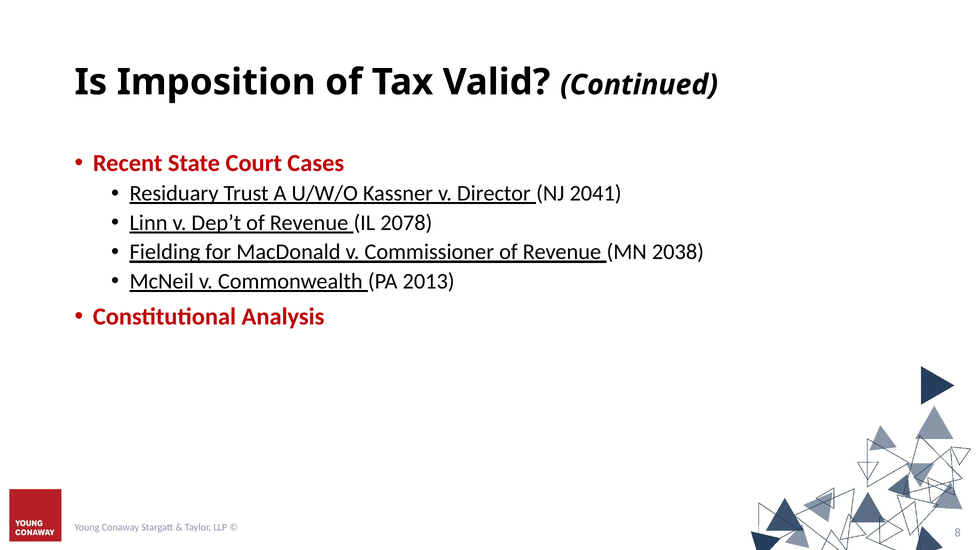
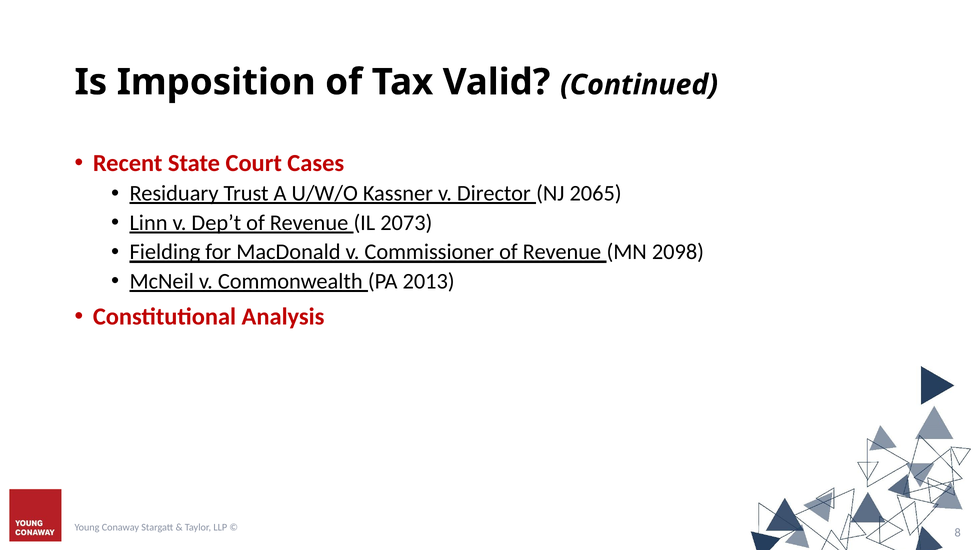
2041: 2041 -> 2065 (596, 194)
2078: 2078 -> 2073 (406, 223)
2038: 2038 -> 2098 (678, 252)
